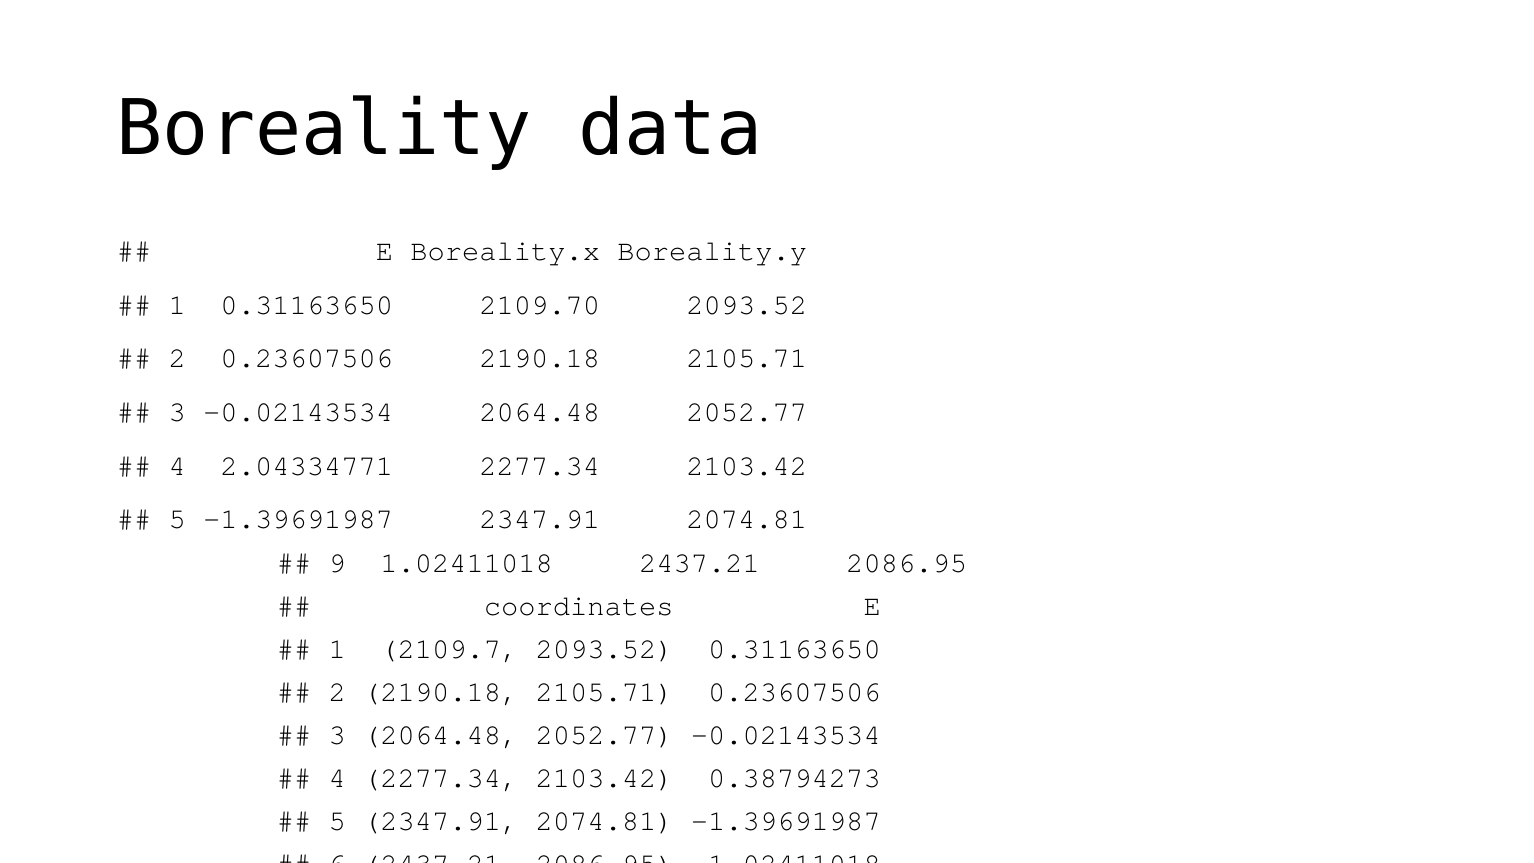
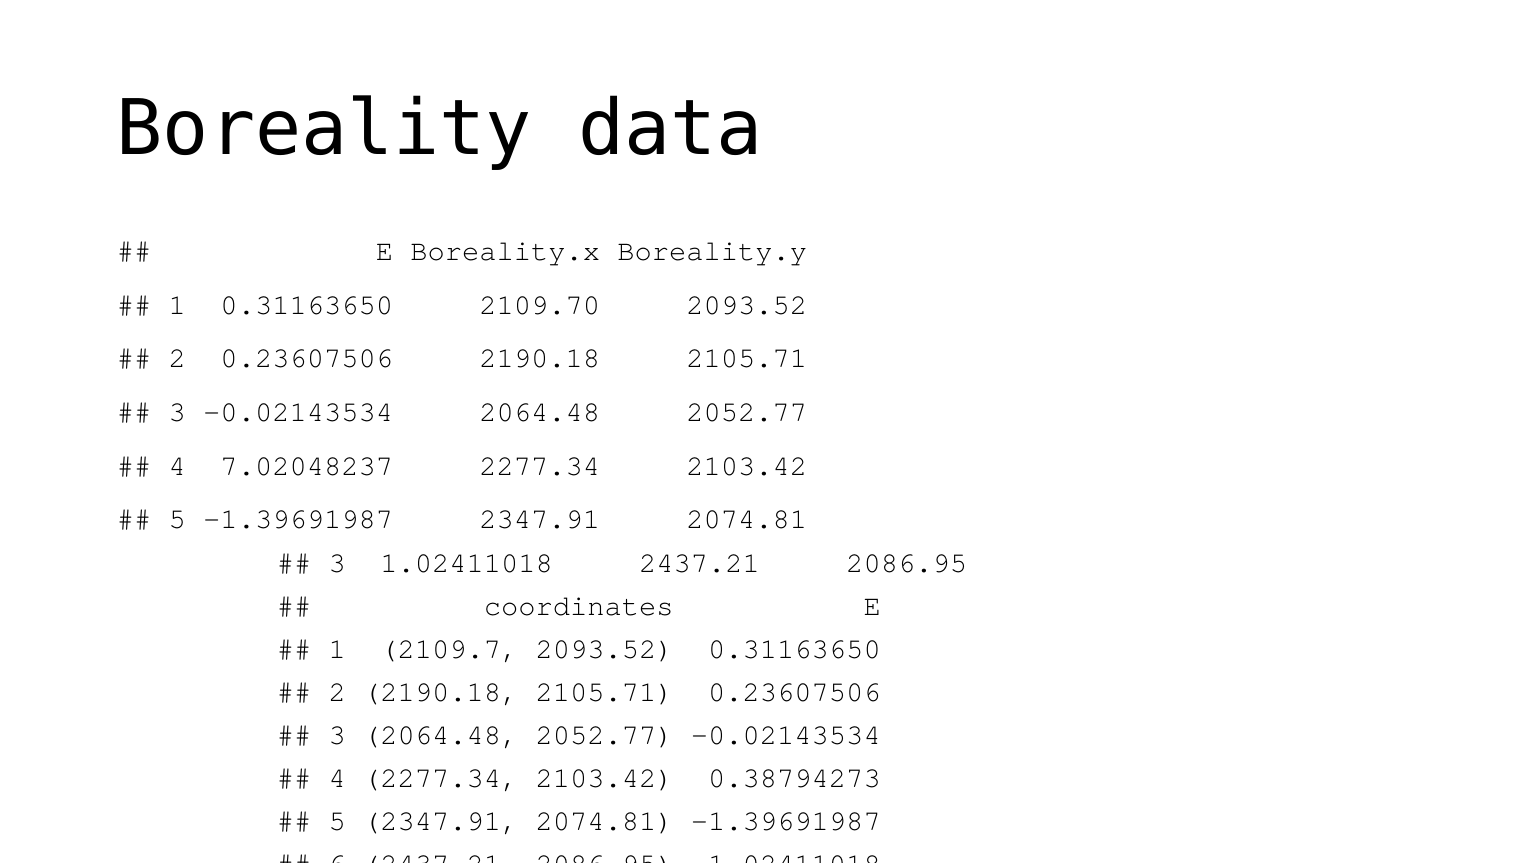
2.04334771: 2.04334771 -> 7.02048237 (307, 466)
9: 9 -> 3 (337, 562)
